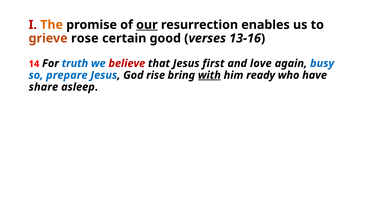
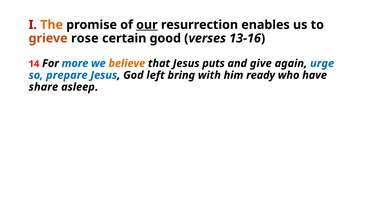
truth: truth -> more (75, 63)
believe colour: red -> orange (127, 63)
first: first -> puts (214, 63)
love: love -> give (261, 63)
busy: busy -> urge (322, 63)
rise: rise -> left (156, 75)
with underline: present -> none (209, 75)
